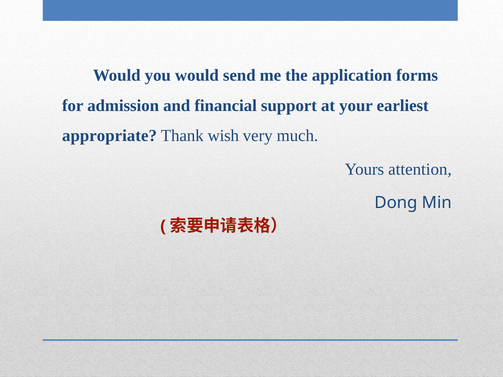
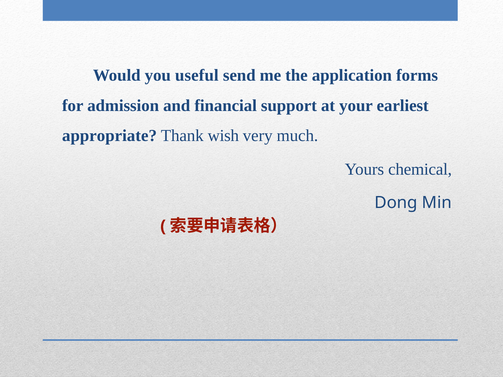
you would: would -> useful (197, 75)
attention: attention -> chemical (420, 169)
